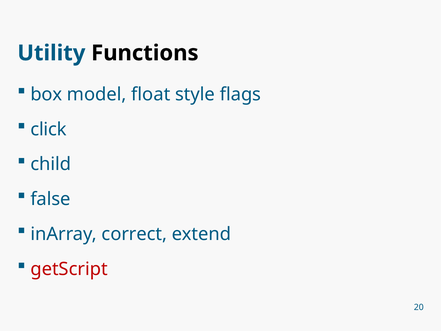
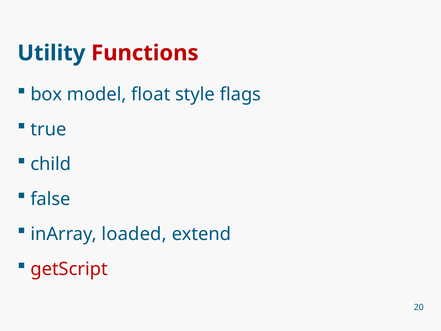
Functions colour: black -> red (145, 53)
click: click -> true (48, 129)
correct: correct -> loaded (134, 234)
